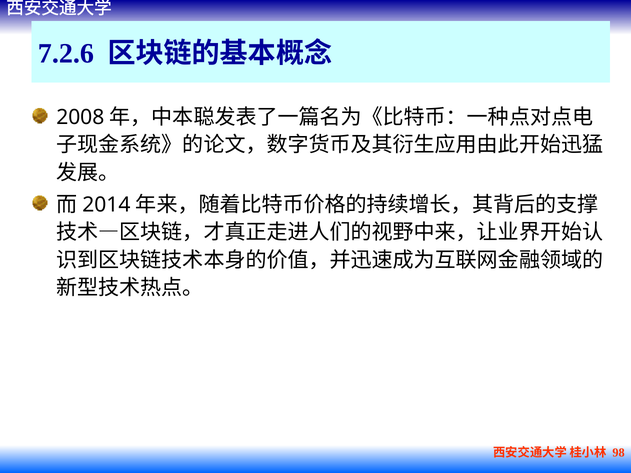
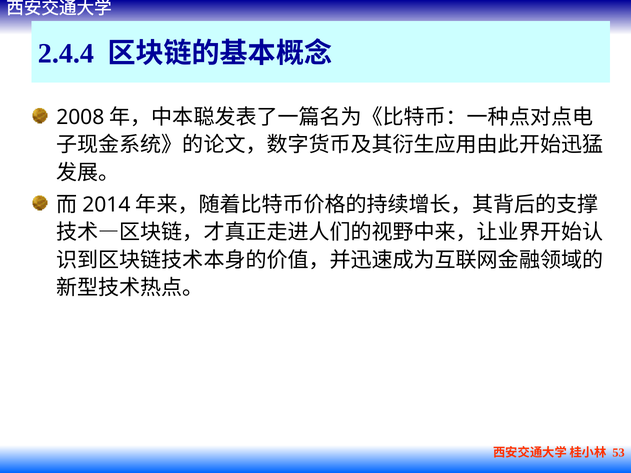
7.2.6: 7.2.6 -> 2.4.4 (66, 54)
98: 98 -> 53 (619, 453)
